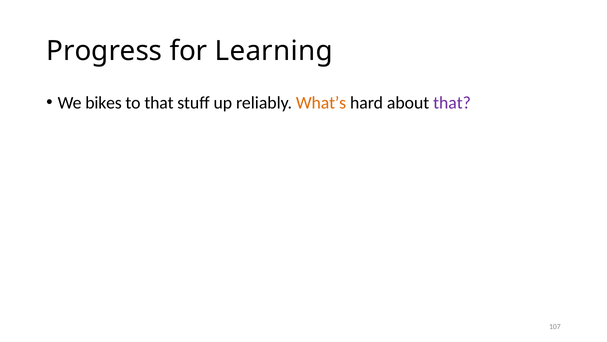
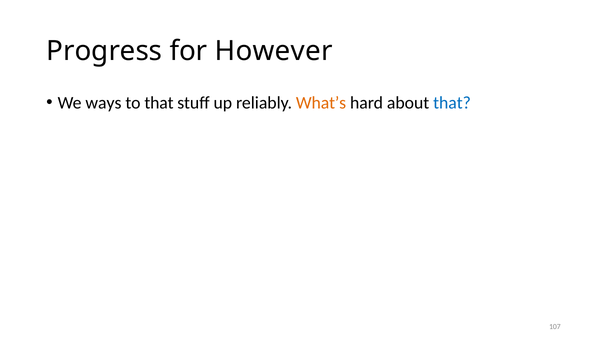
Learning: Learning -> However (274, 51)
bikes: bikes -> ways (103, 103)
that colour: purple -> blue (452, 103)
